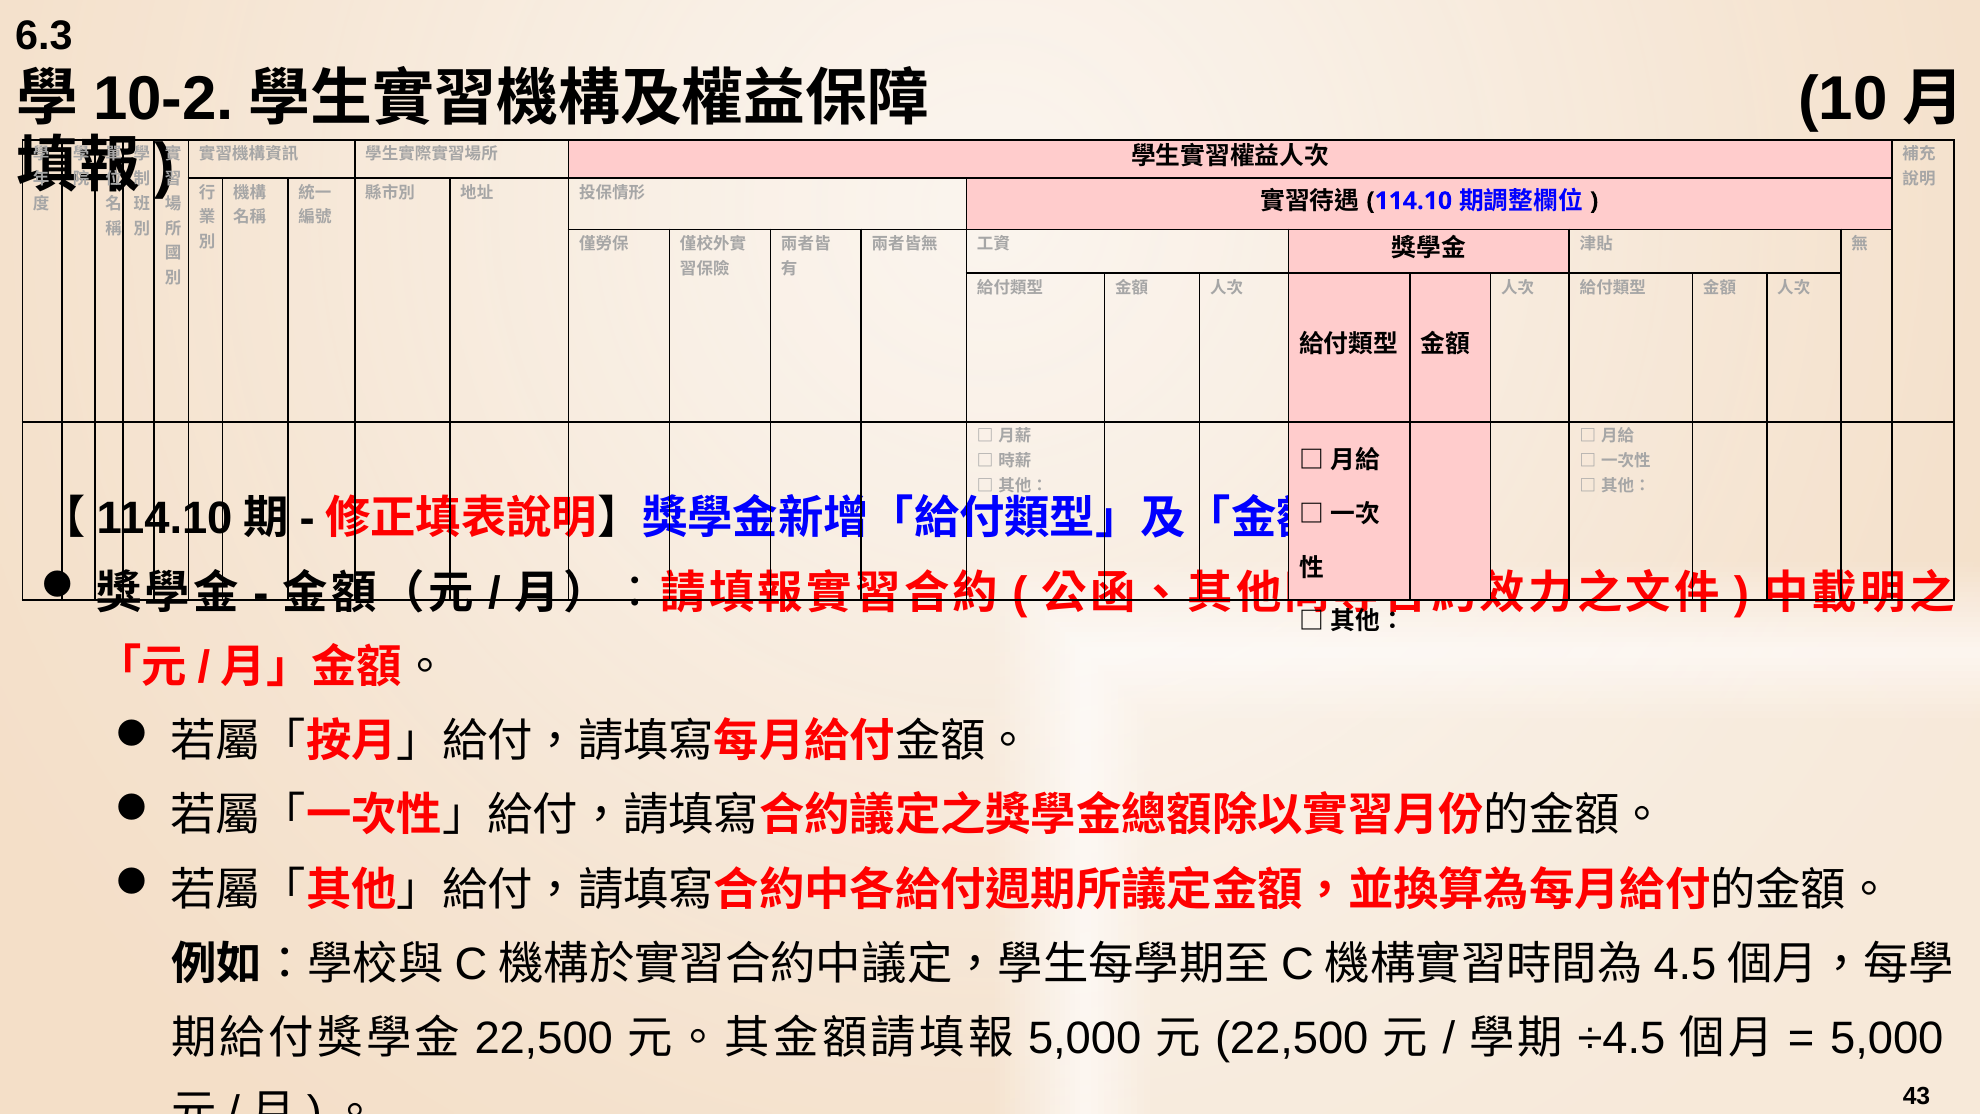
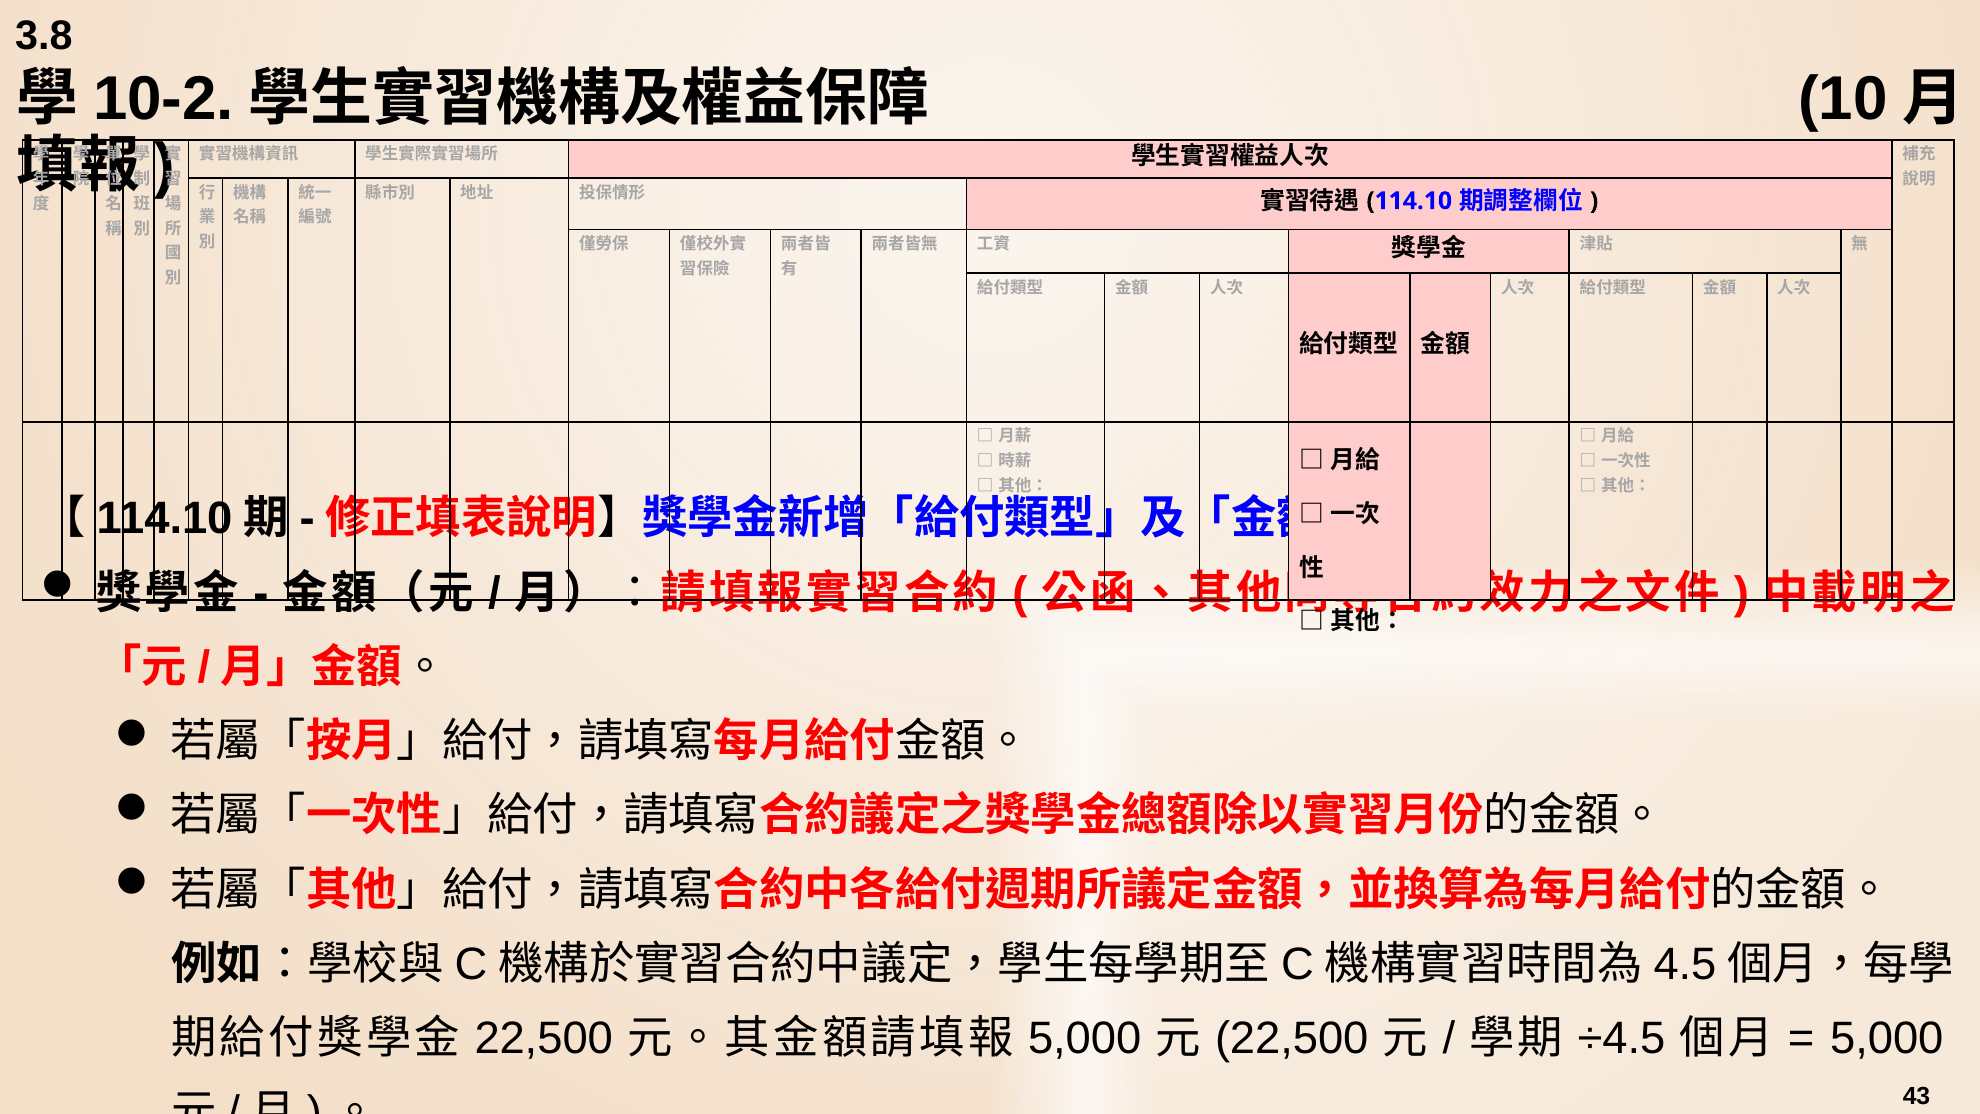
6.3: 6.3 -> 3.8 (44, 36)
